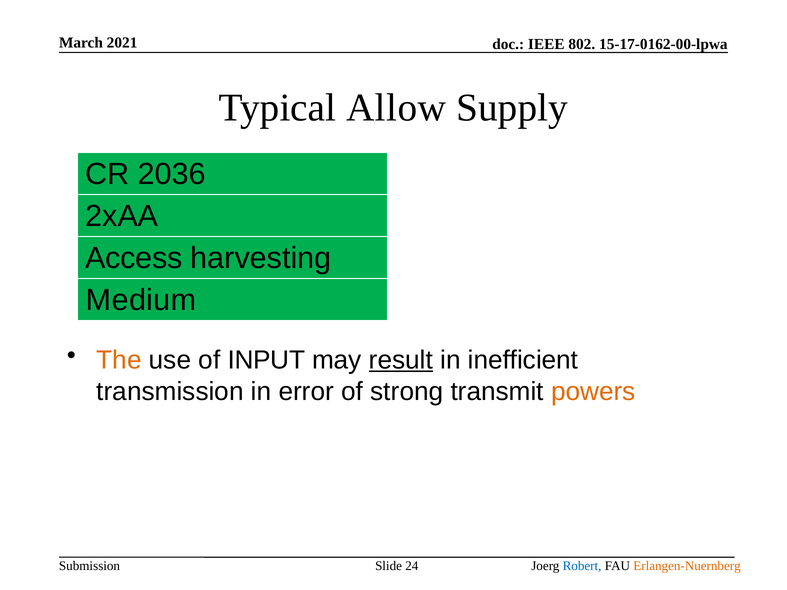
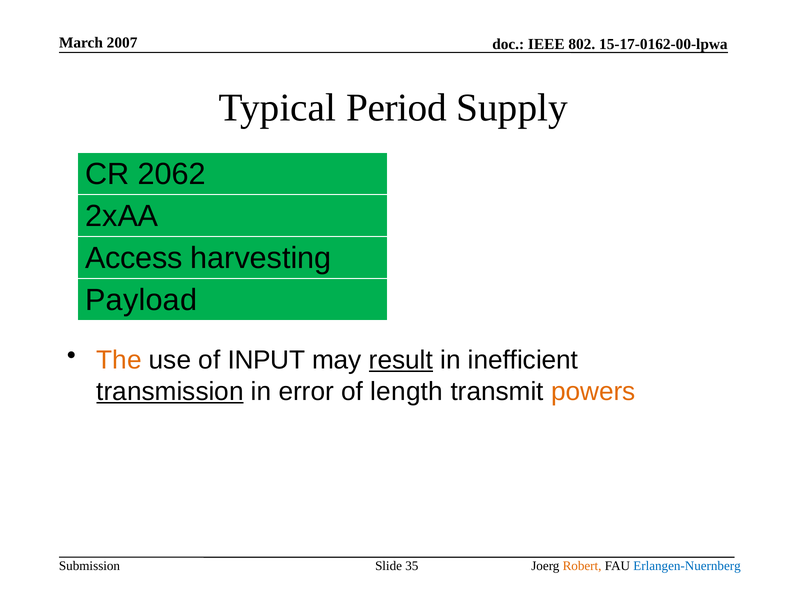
2021: 2021 -> 2007 (122, 43)
Allow: Allow -> Period (396, 108)
2036: 2036 -> 2062 (172, 174)
Medium: Medium -> Payload (141, 300)
transmission underline: none -> present (170, 392)
strong: strong -> length (407, 392)
24: 24 -> 35 (412, 566)
Robert colour: blue -> orange (582, 566)
Erlangen-Nuernberg colour: orange -> blue (687, 566)
